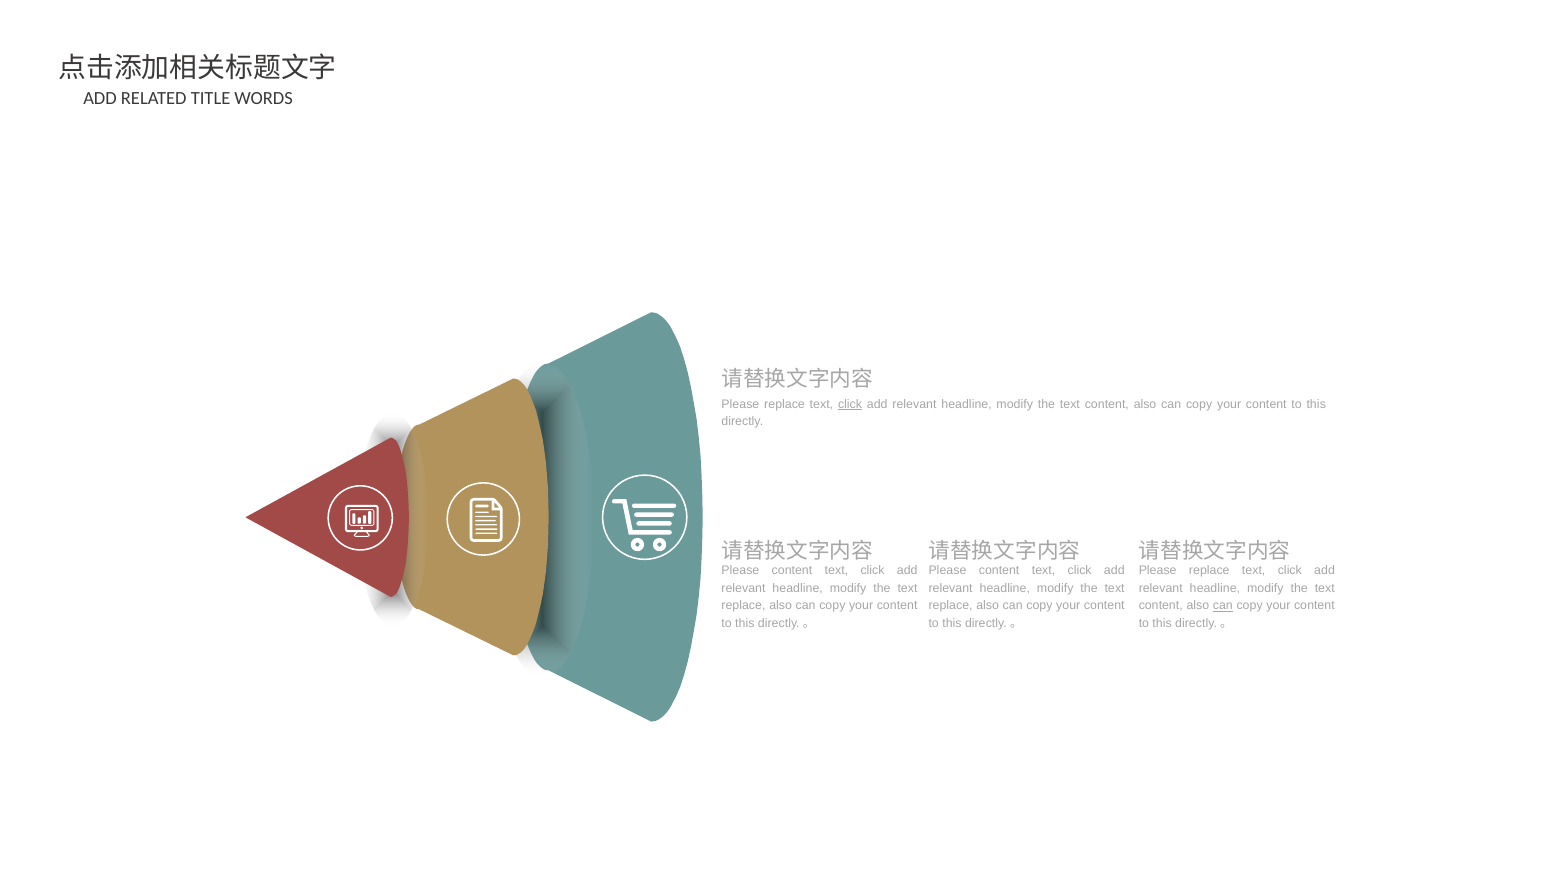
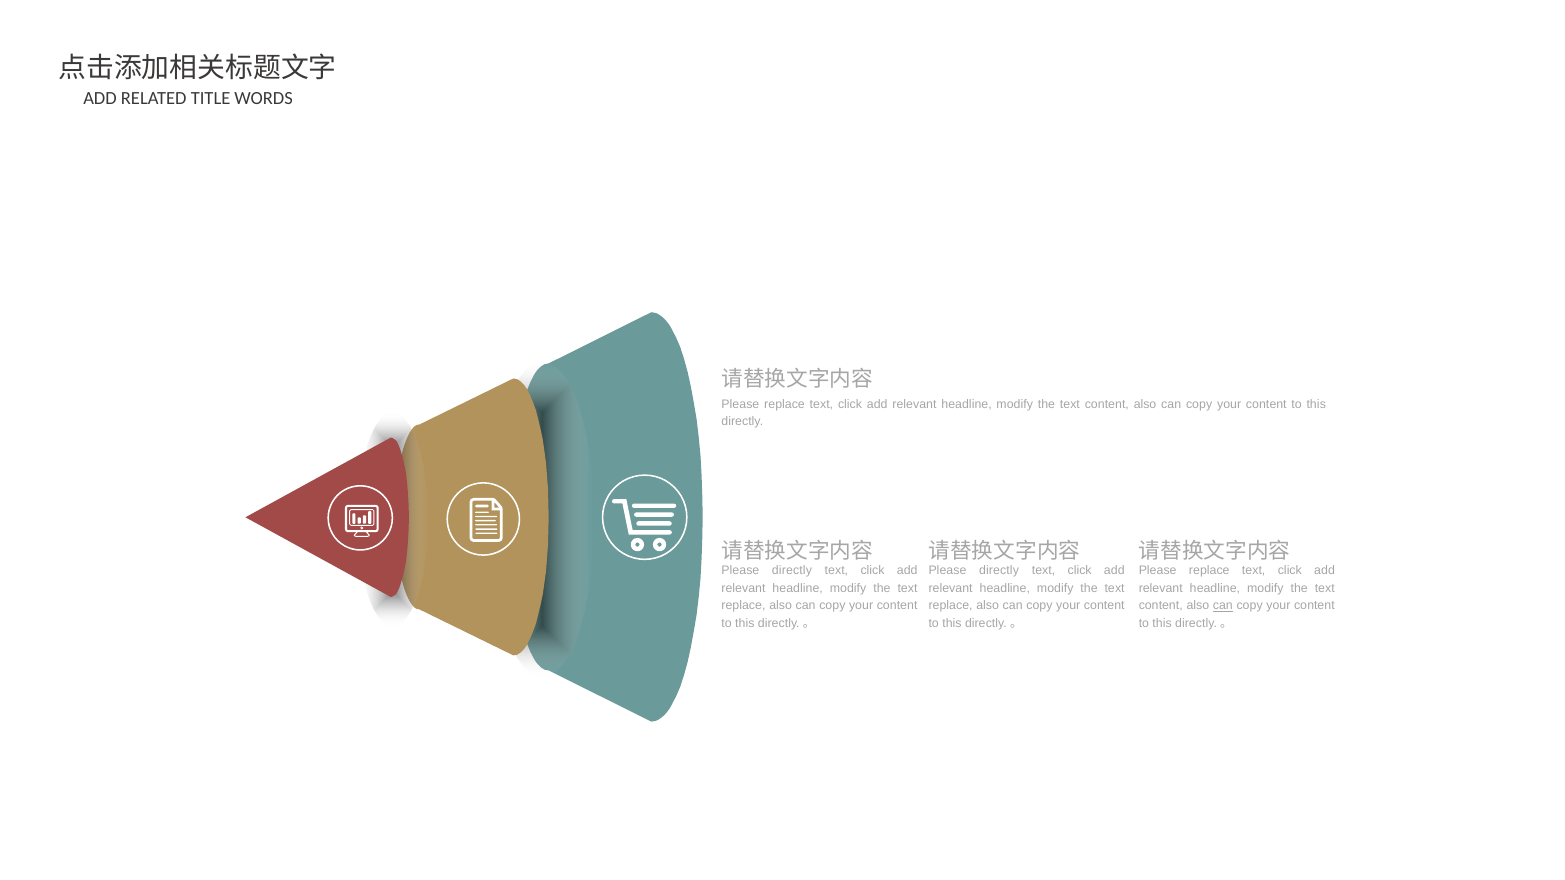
click underline: present -> none (850, 404)
content: content -> directly (792, 570)
content: content -> directly (999, 570)
